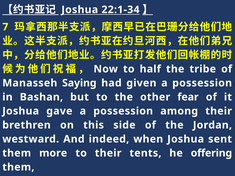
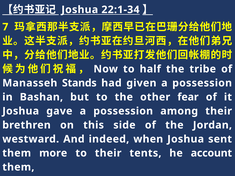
Saying: Saying -> Stands (79, 83)
offering: offering -> account (211, 153)
